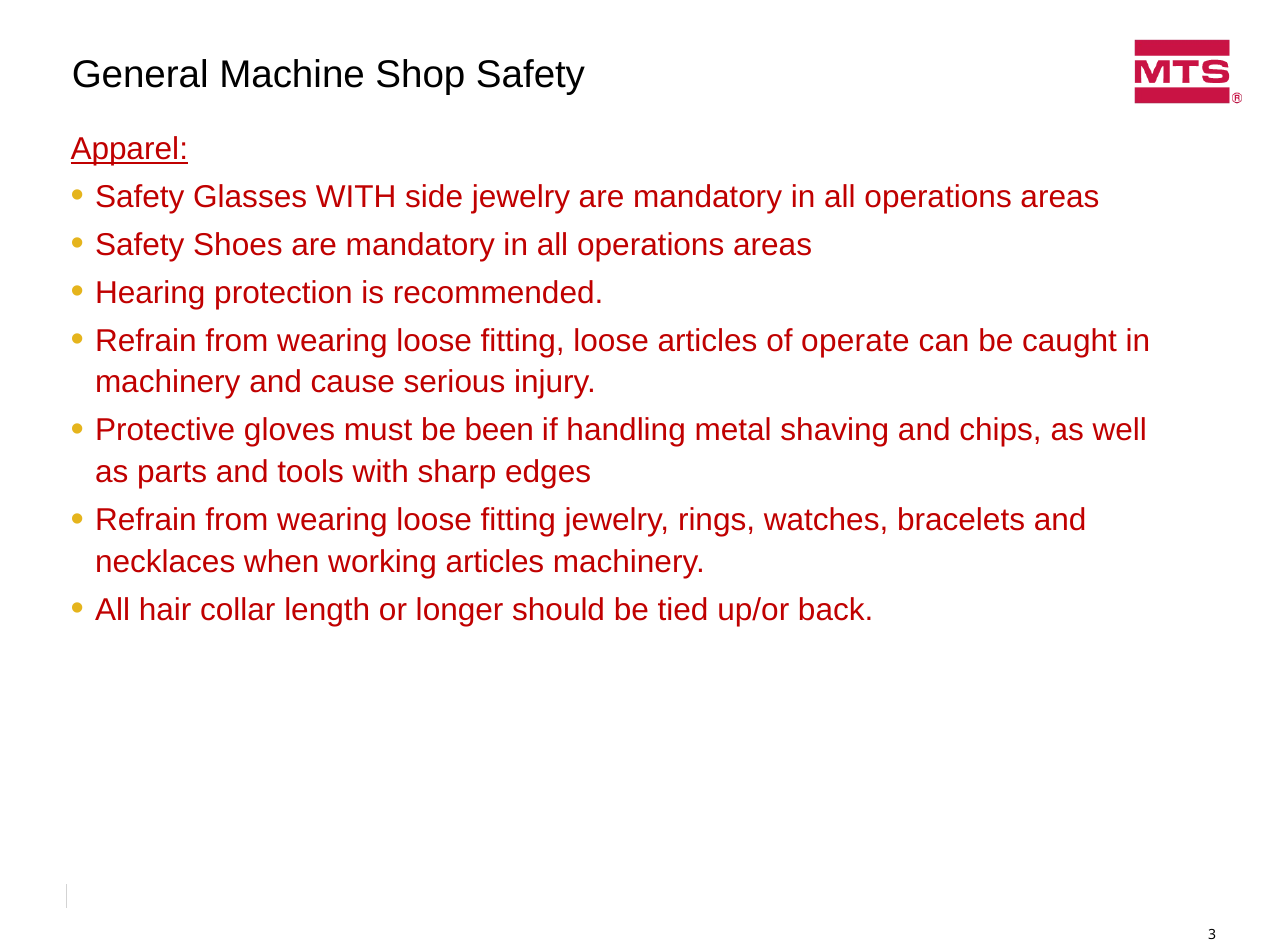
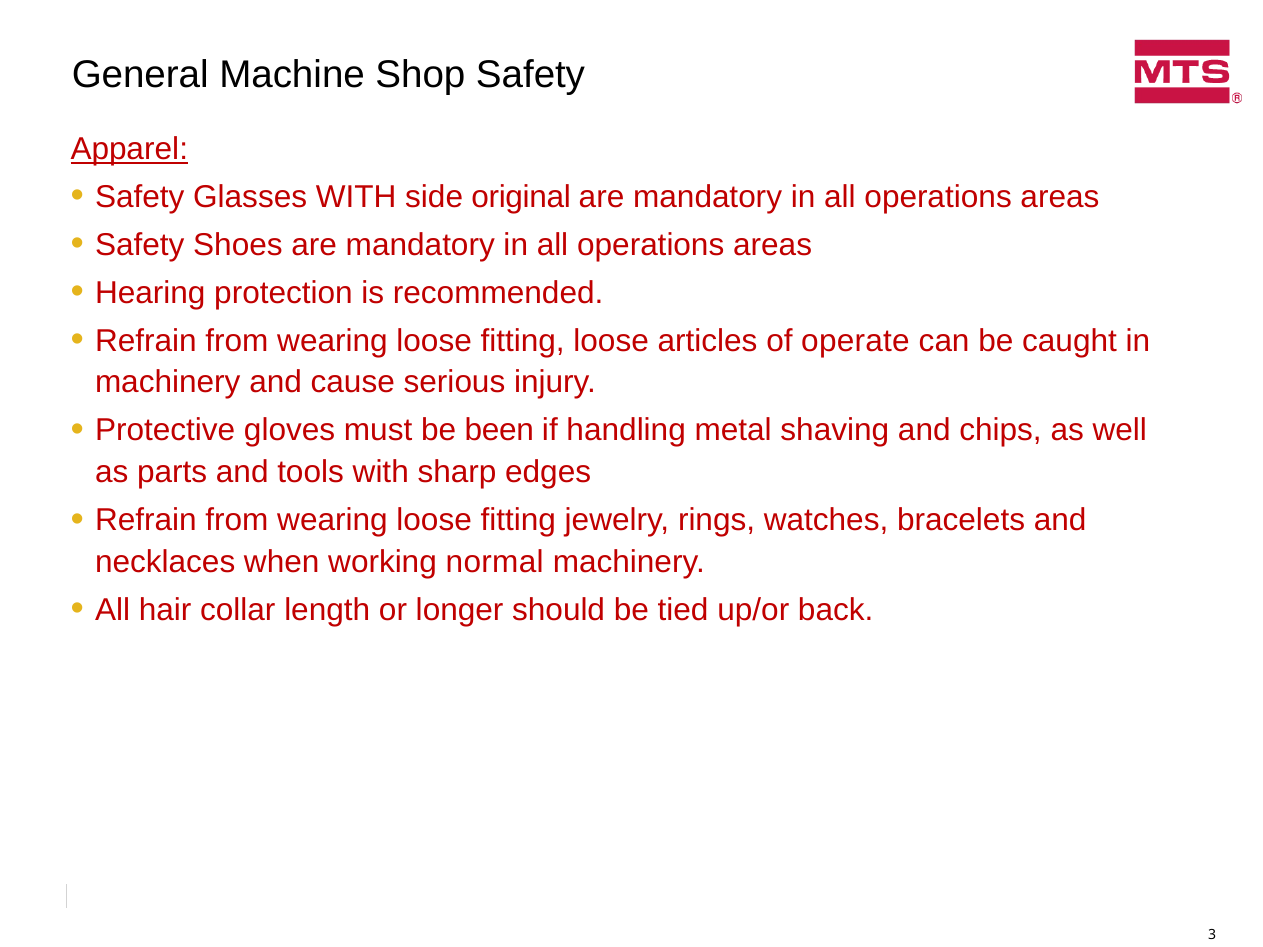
side jewelry: jewelry -> original (521, 197)
working articles: articles -> normal (495, 562)
